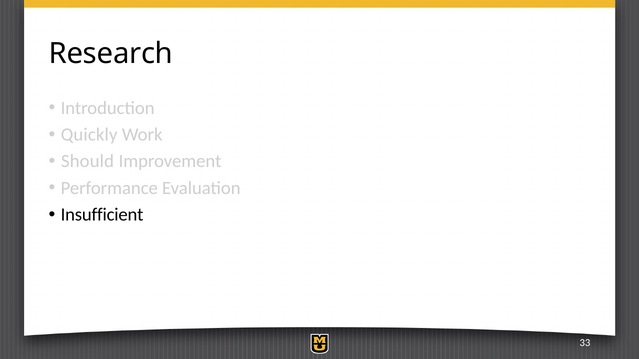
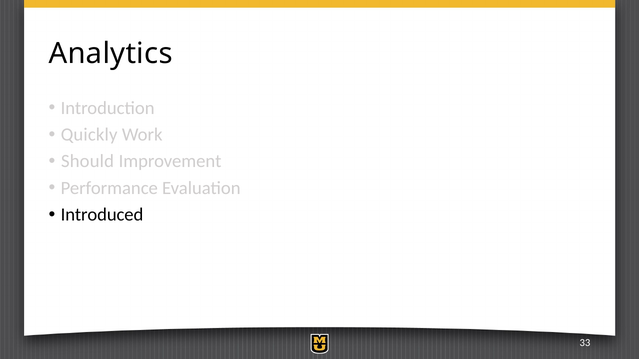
Research: Research -> Analytics (111, 54)
Insufficient: Insufficient -> Introduced (102, 215)
